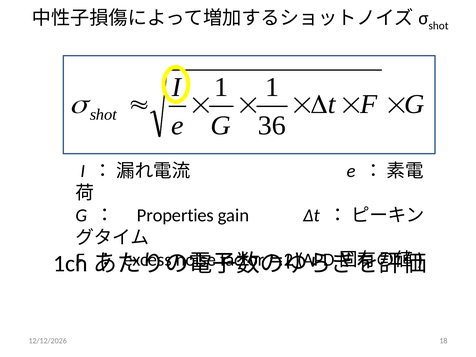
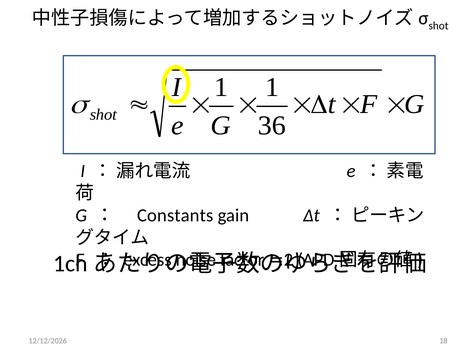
Properties: Properties -> Constants (175, 215)
